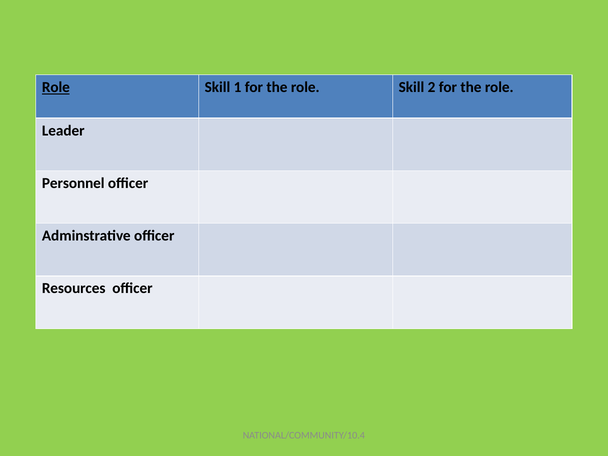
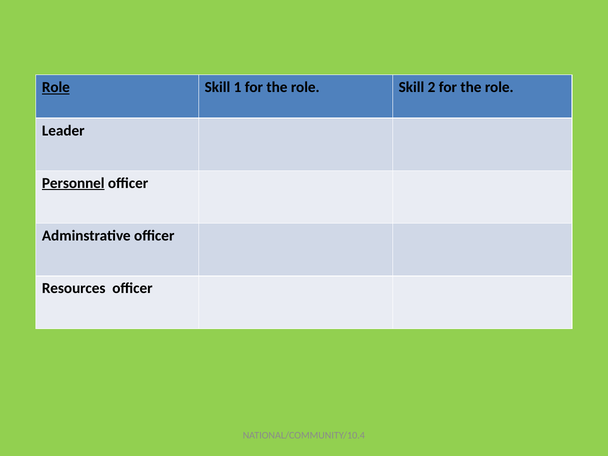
Personnel underline: none -> present (73, 183)
